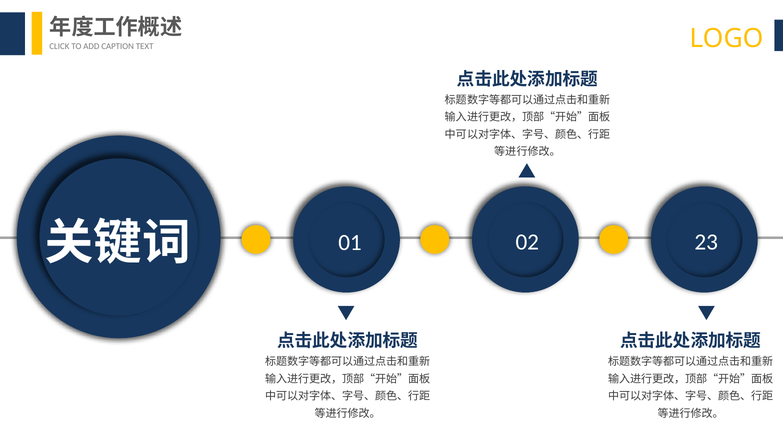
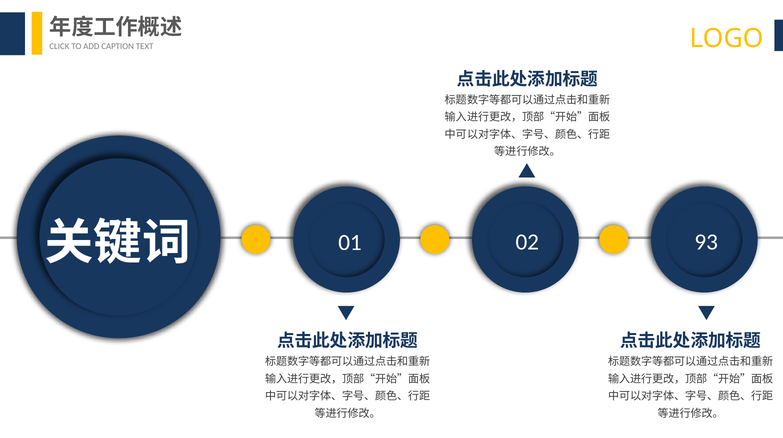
23: 23 -> 93 (706, 242)
